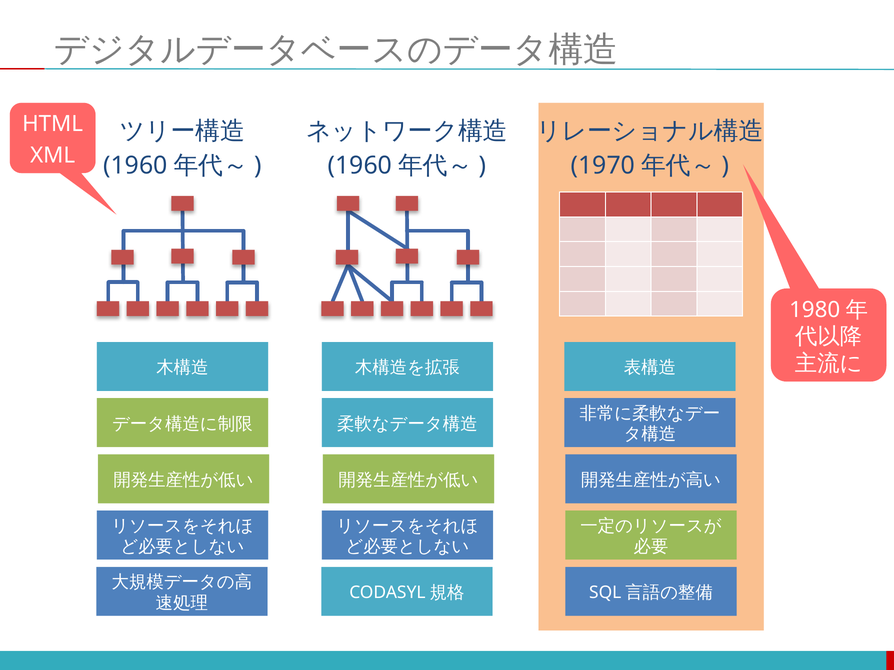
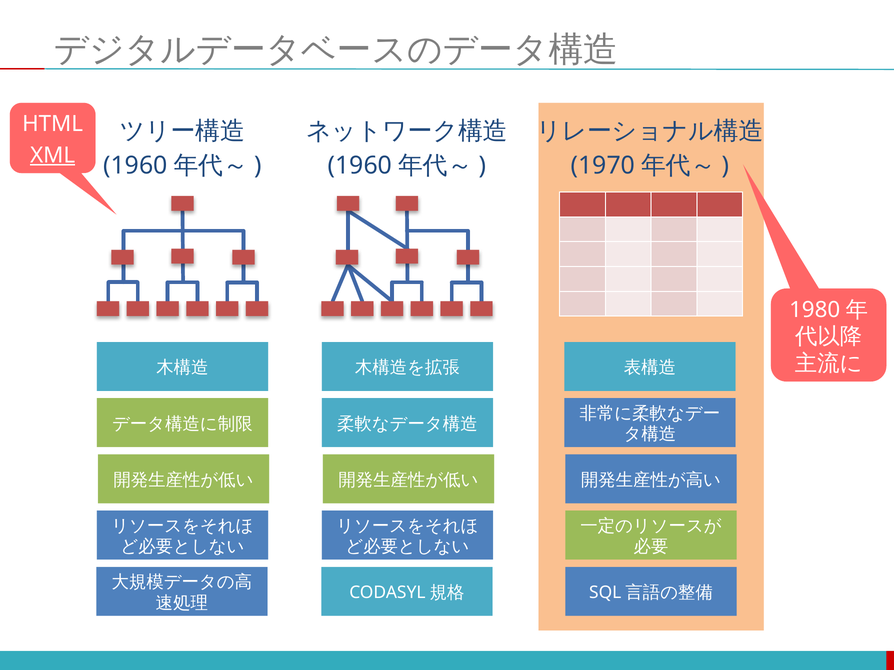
XML underline: none -> present (53, 155)
